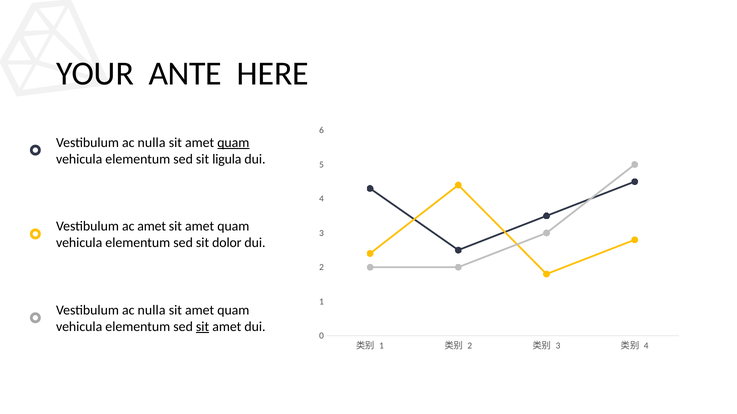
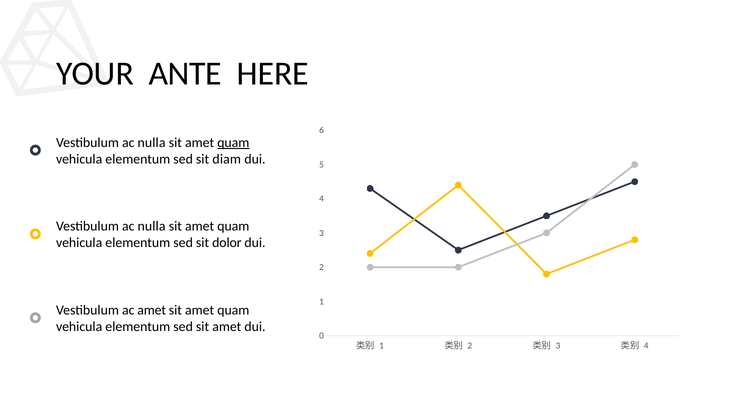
ligula: ligula -> diam (227, 159)
amet: amet -> nulla (152, 227)
nulla: nulla -> amet (152, 311)
sit underline: present -> none (203, 327)
